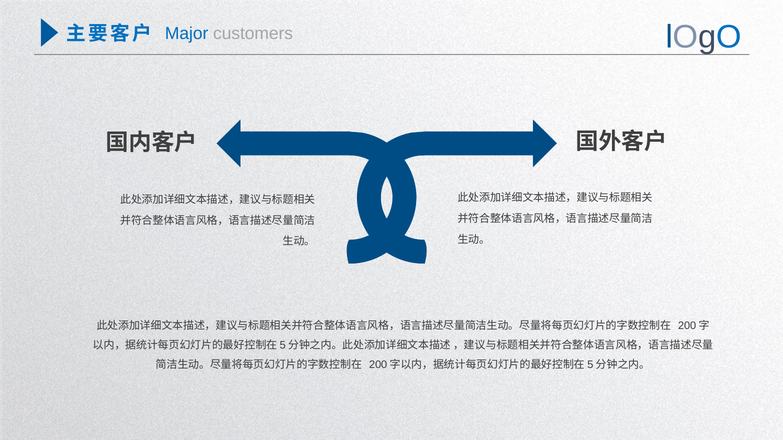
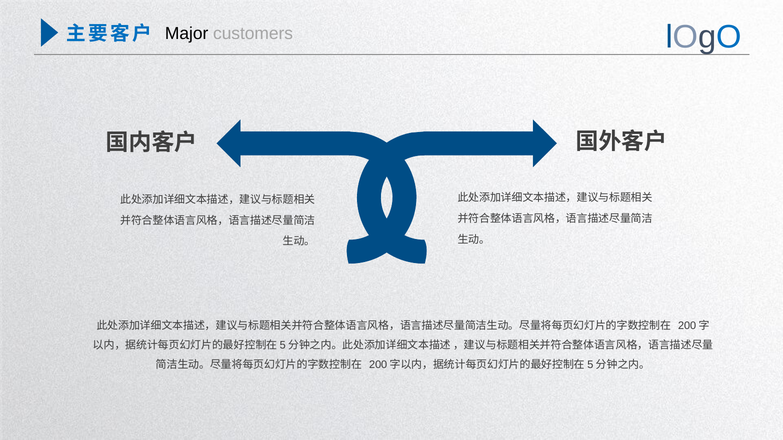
Major colour: blue -> black (187, 34)
